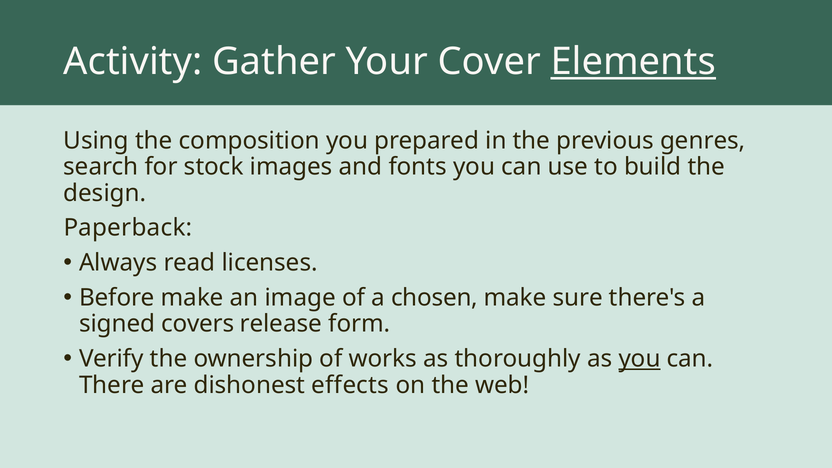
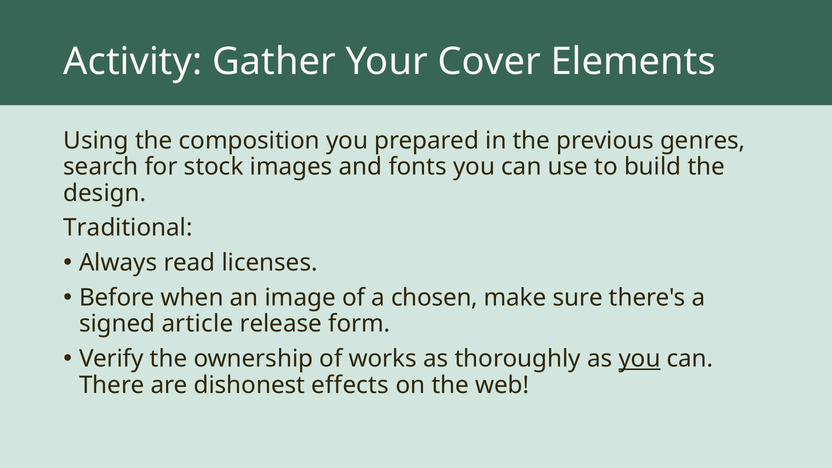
Elements underline: present -> none (633, 62)
Paperback: Paperback -> Traditional (128, 228)
Before make: make -> when (192, 298)
covers: covers -> article (198, 324)
